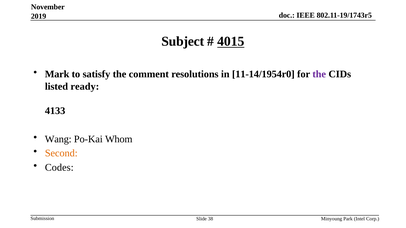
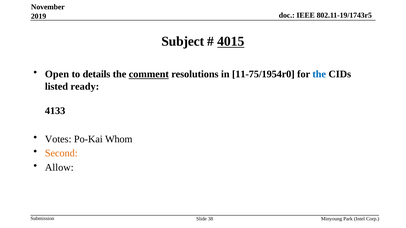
Mark: Mark -> Open (57, 74)
satisfy: satisfy -> details (97, 74)
comment underline: none -> present (149, 74)
11-14/1954r0: 11-14/1954r0 -> 11-75/1954r0 (263, 74)
the colour: purple -> blue (319, 74)
Wang: Wang -> Votes (58, 139)
Codes: Codes -> Allow (59, 168)
